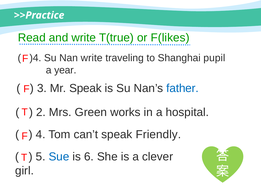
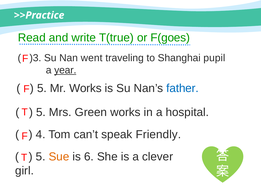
F(likes: F(likes -> F(goes (170, 38)
)4: )4 -> )3 (35, 58)
Nan write: write -> went (92, 58)
year underline: none -> present (65, 70)
3: 3 -> 5 (42, 88)
Mr Speak: Speak -> Works (85, 88)
2: 2 -> 5 (41, 112)
Sue colour: blue -> orange (59, 156)
